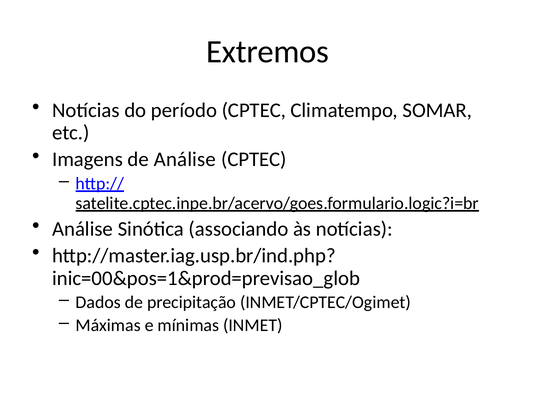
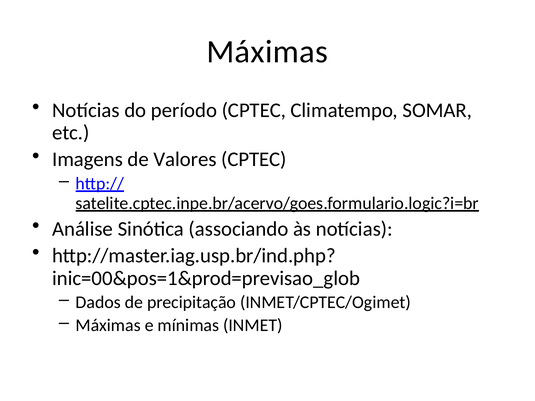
Extremos: Extremos -> Máximas (267, 52)
de Análise: Análise -> Valores (185, 159)
